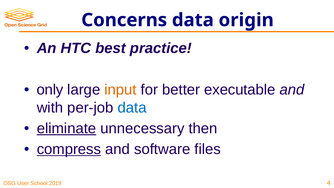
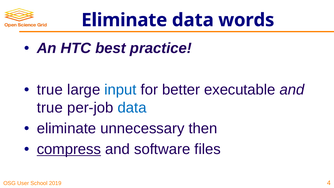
Concerns: Concerns -> Eliminate (124, 20)
origin: origin -> words (246, 20)
only: only -> true (50, 90)
input colour: orange -> blue (120, 90)
with: with -> true (50, 108)
eliminate underline: present -> none (66, 128)
